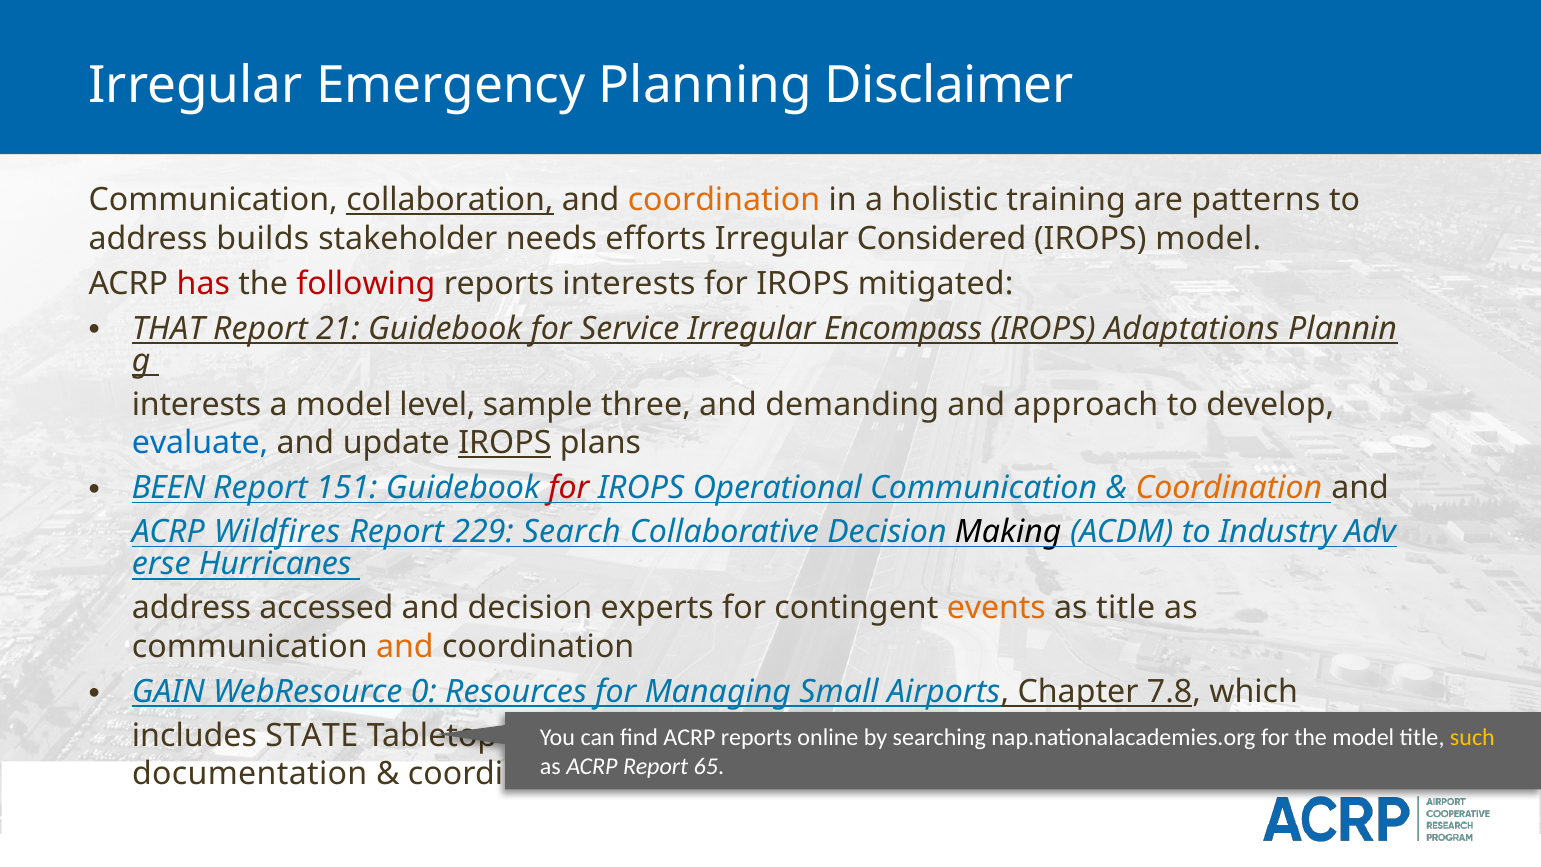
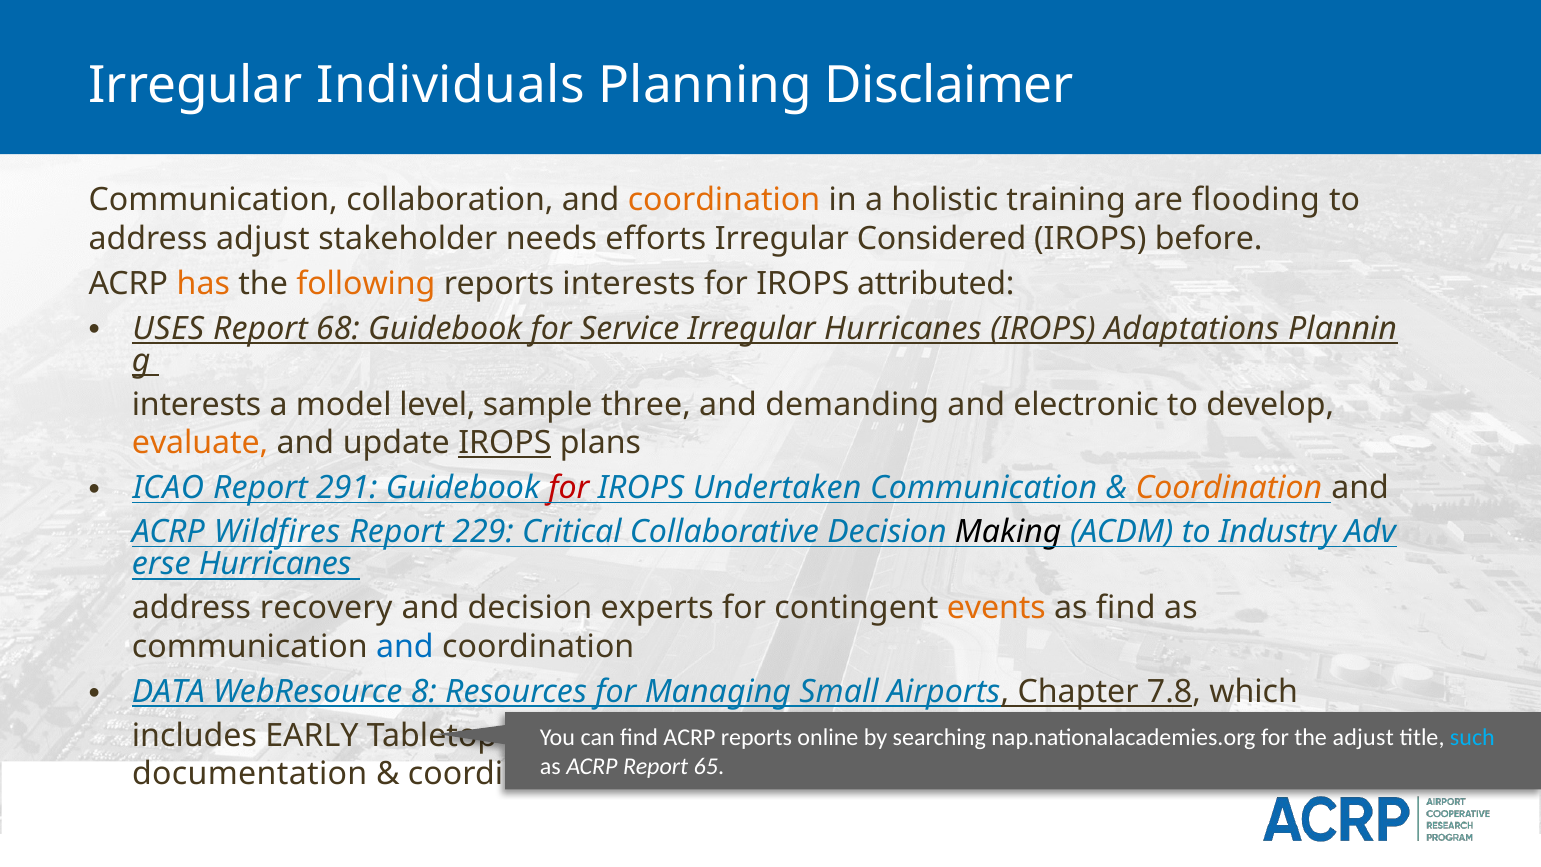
Emergency: Emergency -> Individuals (451, 85)
collaboration underline: present -> none (450, 200)
patterns: patterns -> flooding (1256, 200)
address builds: builds -> adjust (263, 239)
IROPS model: model -> before (1209, 239)
has colour: red -> orange (203, 283)
following colour: red -> orange (366, 283)
mitigated: mitigated -> attributed (936, 283)
THAT: THAT -> USES (168, 328)
21: 21 -> 68 (338, 328)
Irregular Encompass: Encompass -> Hurricanes (903, 328)
approach: approach -> electronic (1086, 404)
evaluate colour: blue -> orange (200, 443)
BEEN: BEEN -> ICAO (168, 488)
151: 151 -> 291 (347, 488)
Operational: Operational -> Undertaken (777, 488)
Search: Search -> Critical (572, 532)
accessed: accessed -> recovery (326, 608)
as title: title -> find (1126, 608)
and colour: orange -> blue (405, 646)
GAIN: GAIN -> DATA (168, 691)
0: 0 -> 8 (424, 691)
STATE: STATE -> EARLY (312, 735)
the model: model -> adjust (1363, 738)
such colour: yellow -> light blue (1472, 738)
